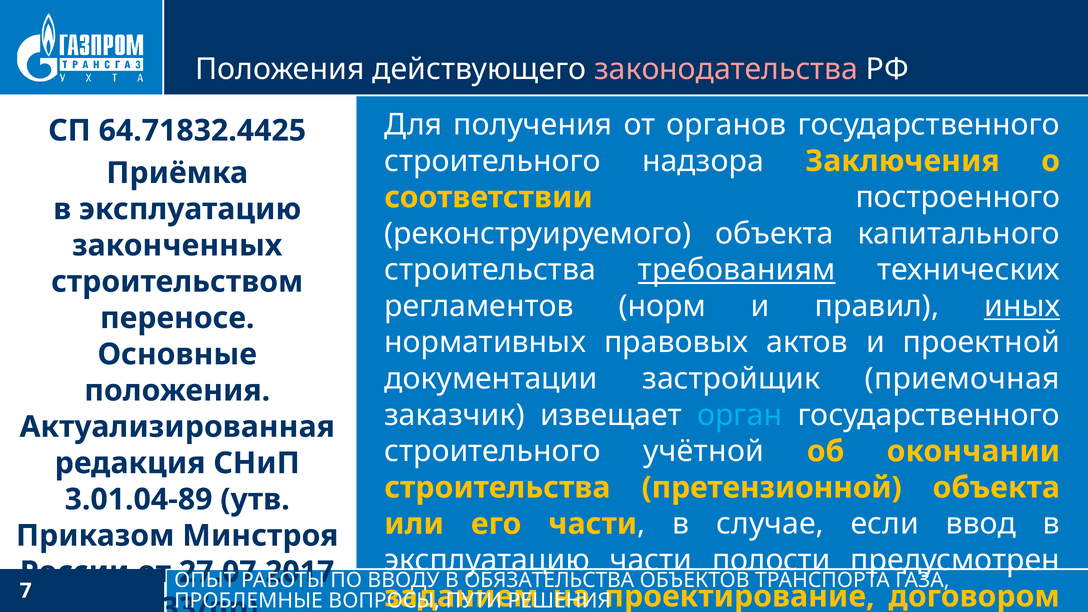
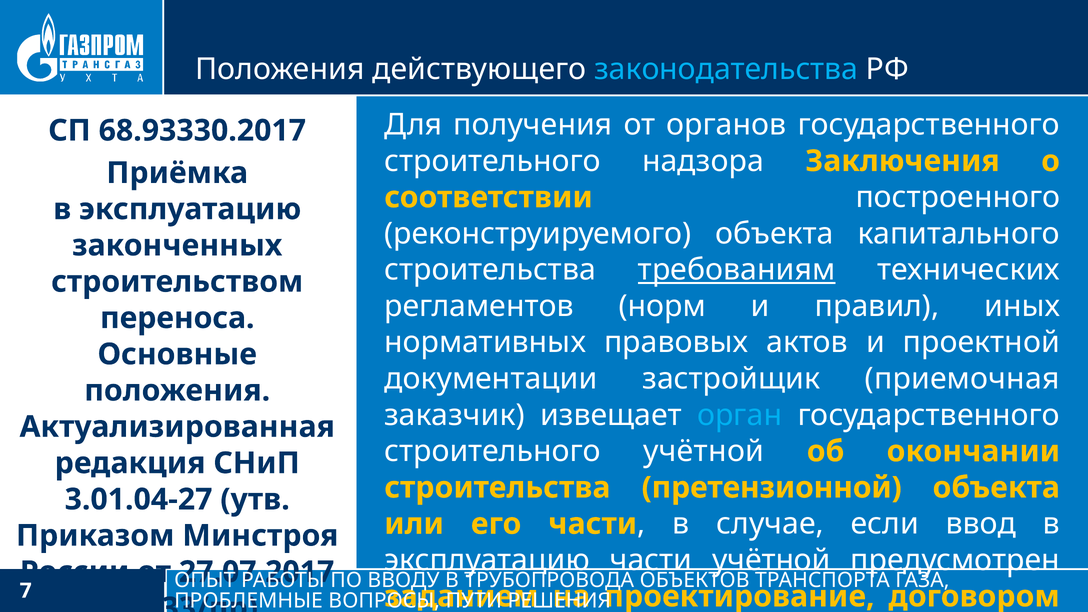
законодательства colour: pink -> light blue (726, 69)
64.71832.4425: 64.71832.4425 -> 68.93330.2017 (202, 131)
иных underline: present -> none (1022, 306)
переносе: переносе -> переноса (177, 318)
3.01.04-89: 3.01.04-89 -> 3.01.04-27 (139, 499)
части полости: полости -> учётной (771, 560)
ОБЯЗАТЕЛЬСТВА: ОБЯЗАТЕЛЬСТВА -> ТРУБОПРОВОДА (549, 580)
